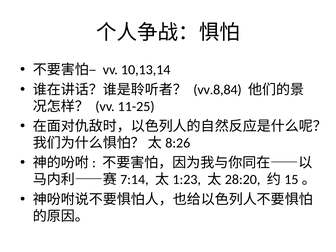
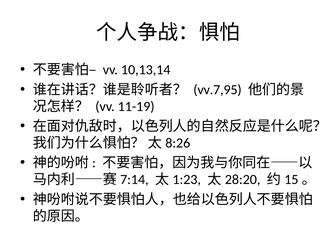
vv.8,84: vv.8,84 -> vv.7,95 (217, 90)
11-25: 11-25 -> 11-19 (136, 106)
